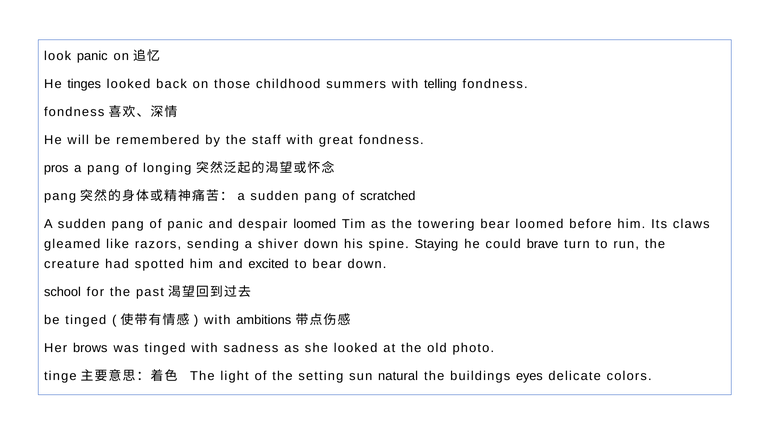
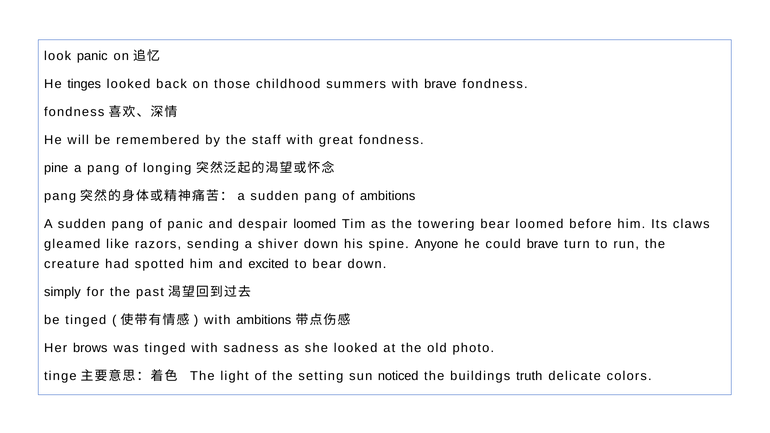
with telling: telling -> brave (440, 84)
pros: pros -> pine (56, 168)
of scratched: scratched -> ambitions (388, 196)
Staying: Staying -> Anyone (437, 244)
school: school -> simply (62, 292)
natural: natural -> noticed (398, 376)
eyes: eyes -> truth (529, 376)
